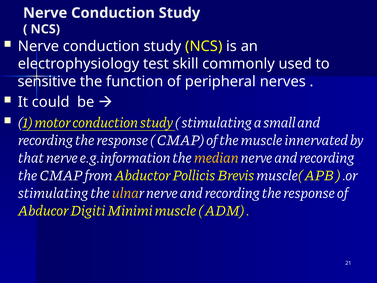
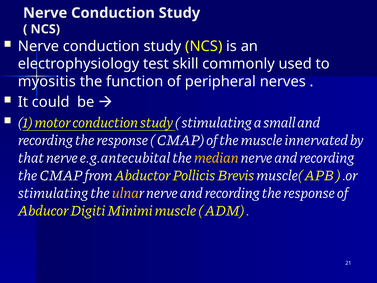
sensitive: sensitive -> myositis (47, 81)
e.g.information: e.g.information -> e.g.antecubital (125, 158)
